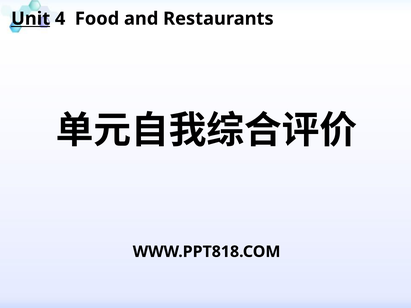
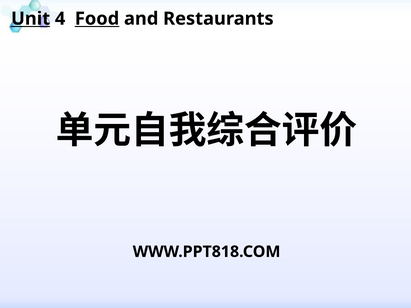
Food underline: none -> present (97, 19)
